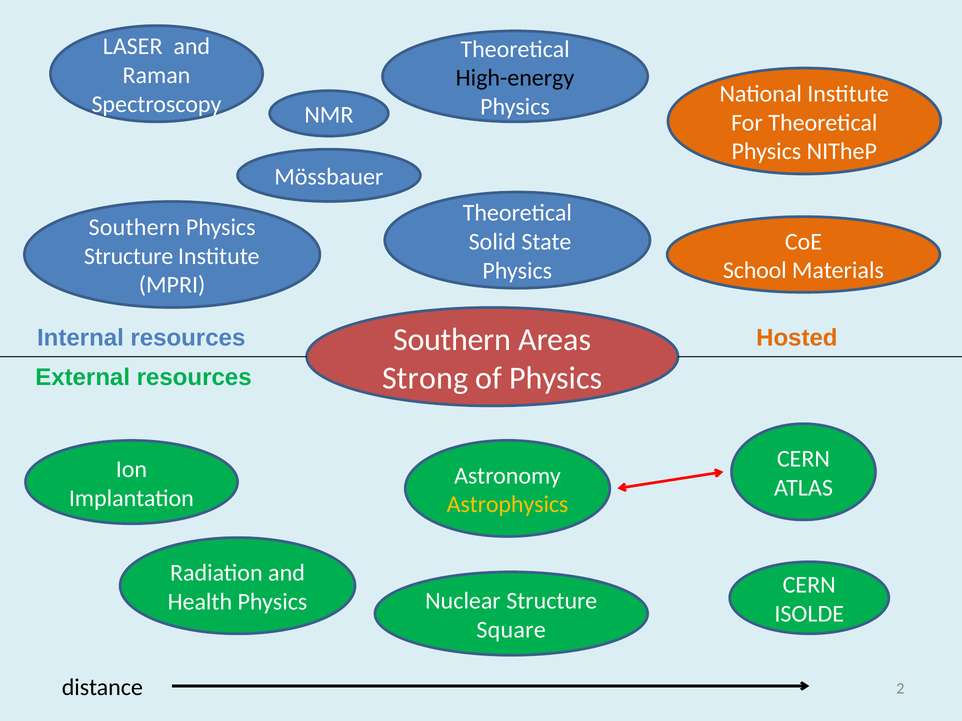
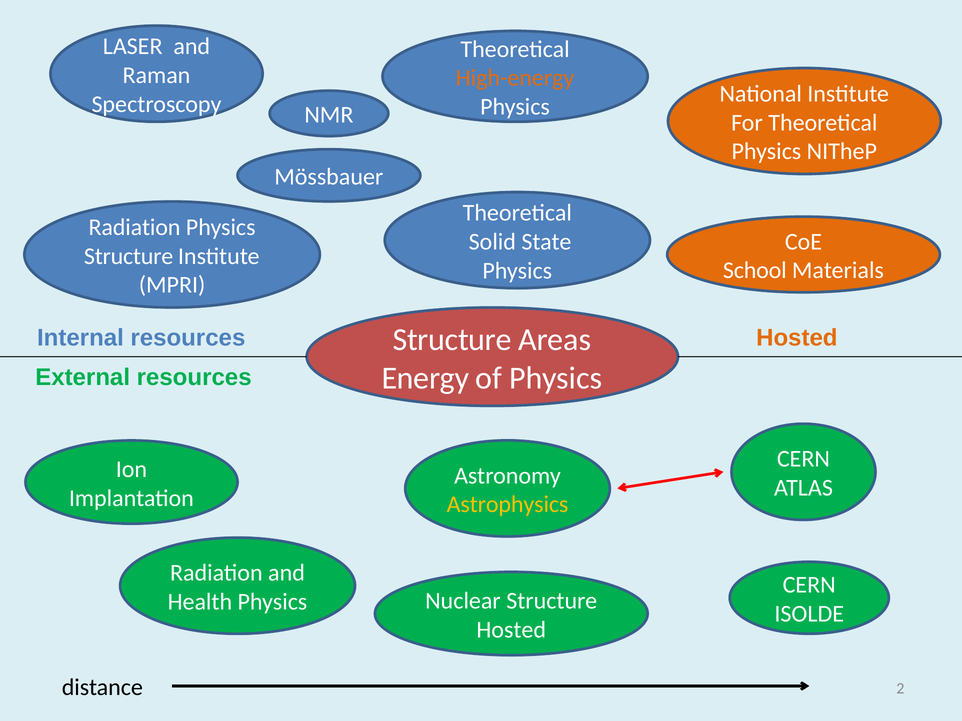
High-energy colour: black -> orange (515, 78)
Southern: Southern -> Radiation (135, 227)
Southern: Southern -> Structure (452, 340)
Strong: Strong -> Energy (425, 378)
Square: Square -> Hosted (511, 630)
